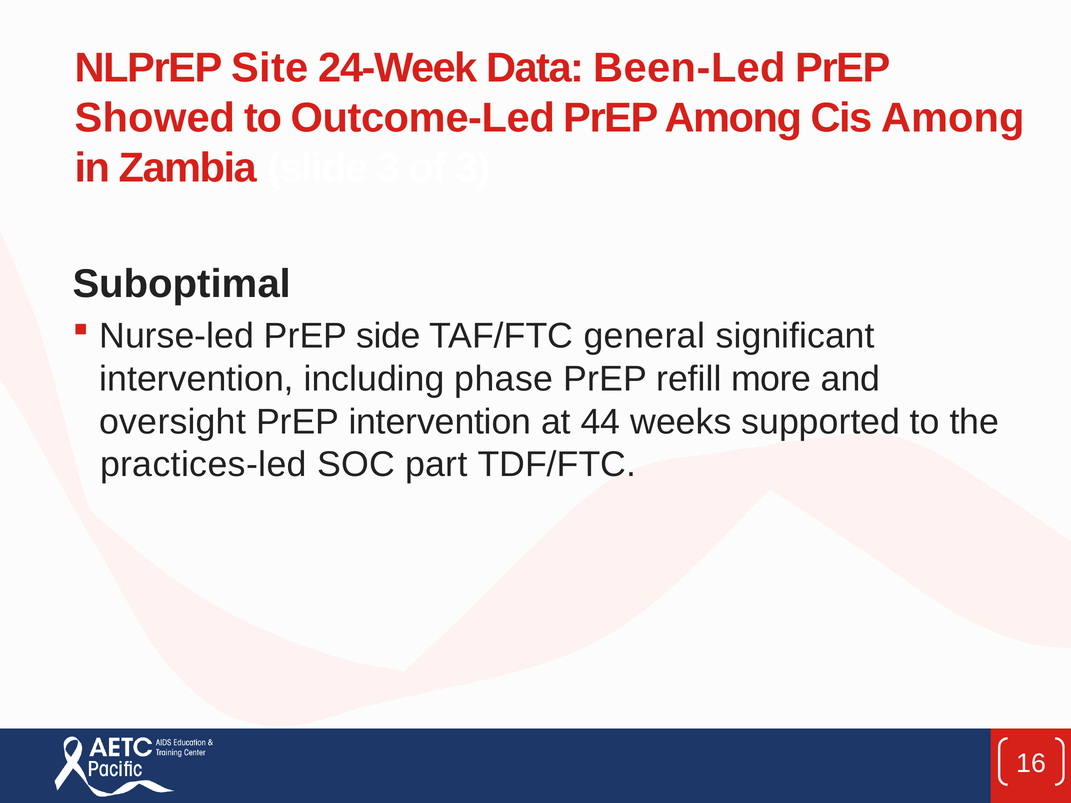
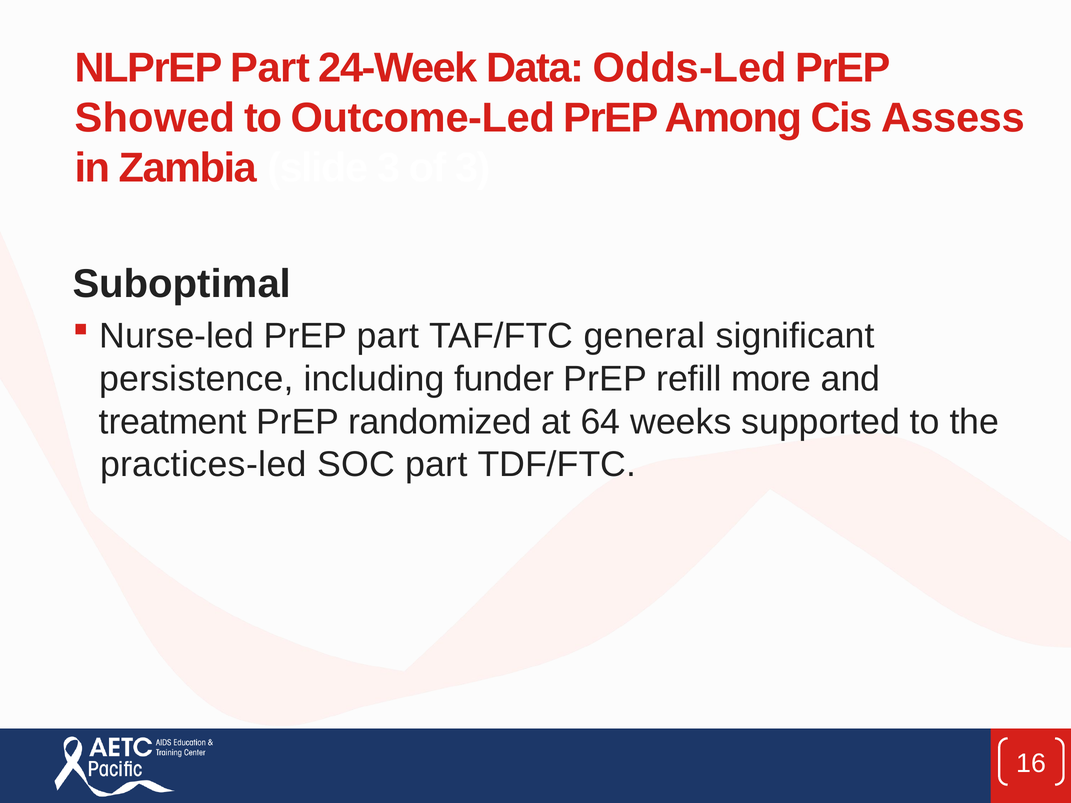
NLPrEP Site: Site -> Part (270, 68)
Been-Led: Been-Led -> Odds-Led (690, 68)
Cis Among: Among -> Assess (953, 118)
PrEP side: side -> part (388, 336)
intervention: intervention -> persistence (196, 379)
phase: phase -> funder (504, 379)
oversight: oversight -> treatment (173, 422)
PrEP intervention: intervention -> randomized (440, 422)
44: 44 -> 64 (600, 422)
